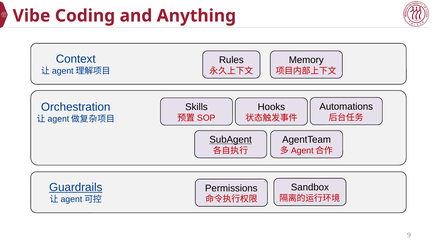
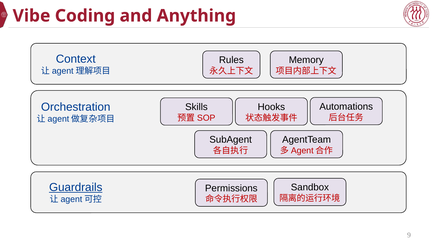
SubAgent underline: present -> none (231, 140)
